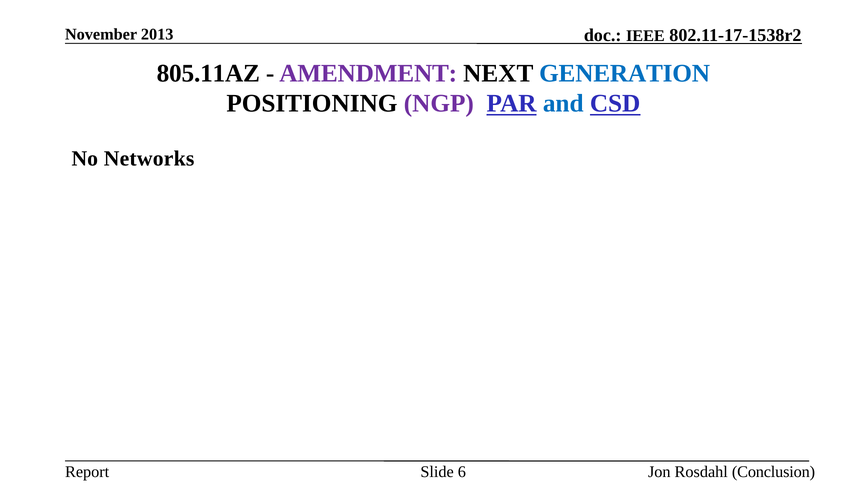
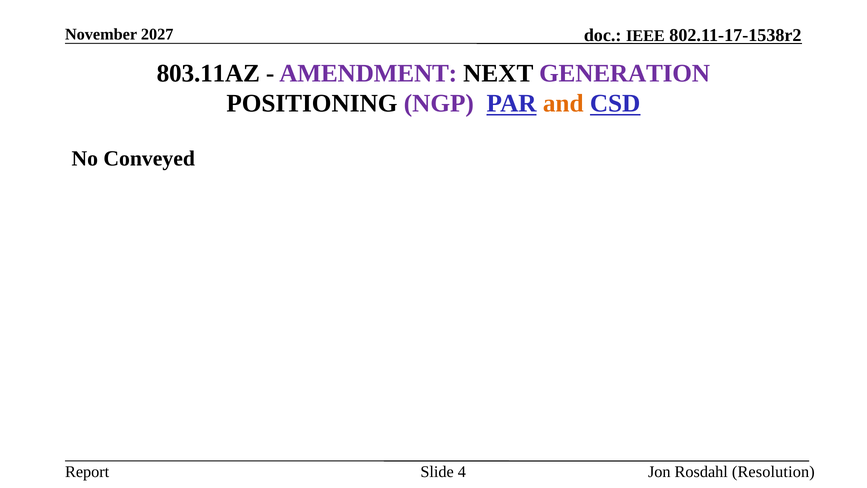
2013: 2013 -> 2027 (157, 35)
805.11AZ: 805.11AZ -> 803.11AZ (208, 73)
GENERATION colour: blue -> purple (625, 73)
and colour: blue -> orange (563, 104)
Networks: Networks -> Conveyed (149, 159)
6: 6 -> 4 (462, 471)
Conclusion: Conclusion -> Resolution (773, 471)
